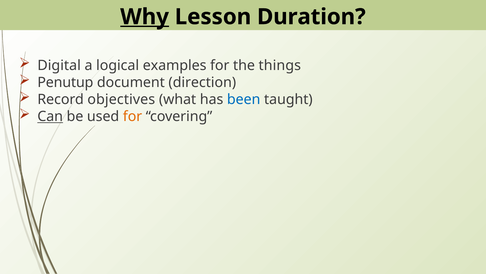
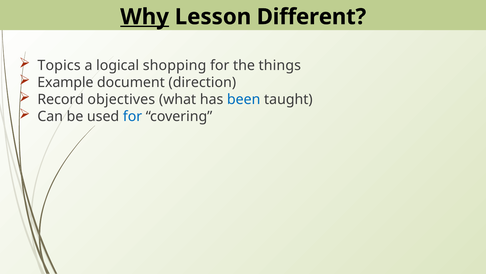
Duration: Duration -> Different (311, 17)
Digital: Digital -> Topics (59, 65)
examples: examples -> shopping (175, 65)
Penutup: Penutup -> Example (65, 82)
Can underline: present -> none (50, 116)
for colour: orange -> blue (133, 116)
